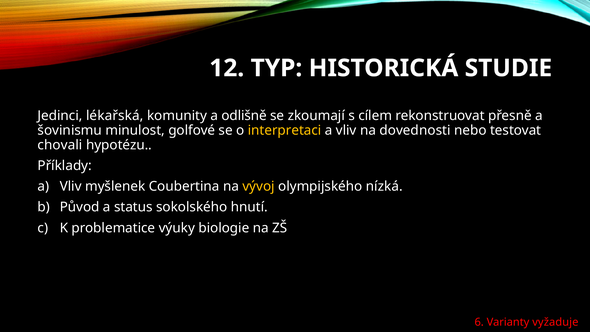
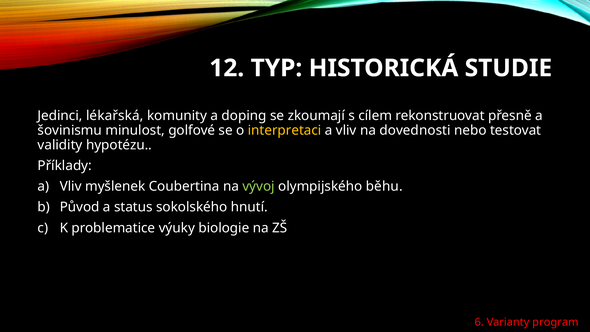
odlišně: odlišně -> doping (244, 116)
chovali: chovali -> validity (60, 145)
vývoj colour: yellow -> light green (259, 186)
nízká: nízká -> běhu (384, 186)
vyžaduje: vyžaduje -> program (555, 322)
